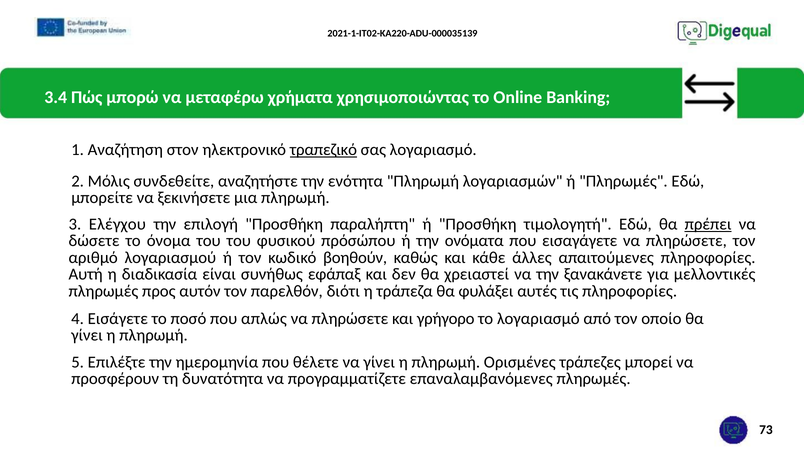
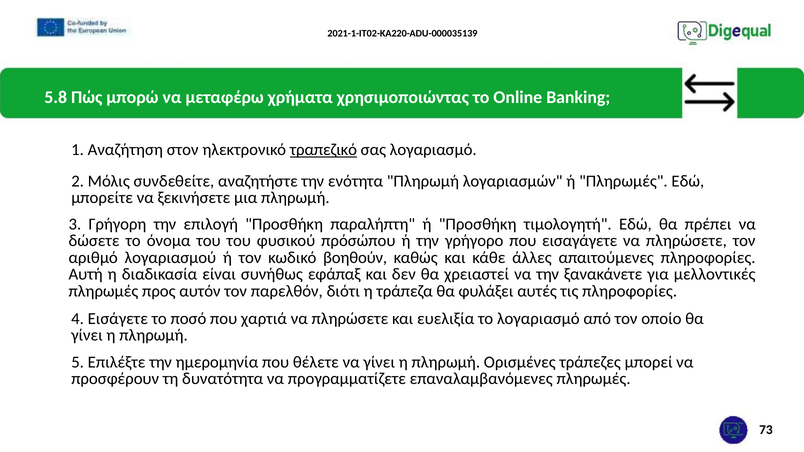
3.4: 3.4 -> 5.8 (56, 97)
Ελέγχου: Ελέγχου -> Γρήγορη (117, 224)
πρέπει underline: present -> none (708, 224)
ονόματα: ονόματα -> γρήγορο (474, 241)
απλώς: απλώς -> χαρτιά (264, 319)
γρήγορο: γρήγορο -> ευελιξία (446, 319)
